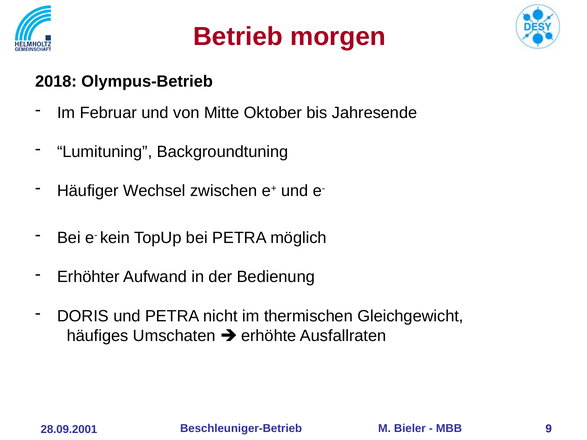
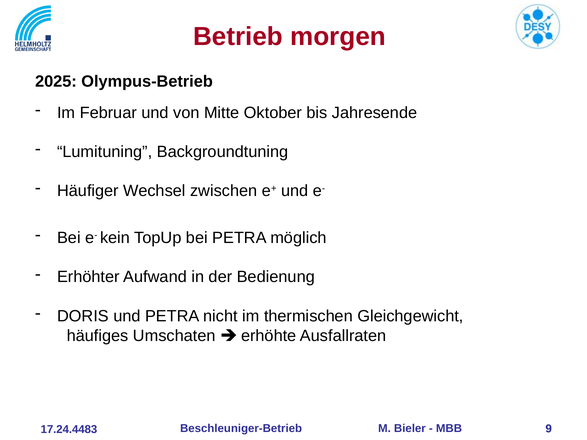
2018: 2018 -> 2025 (56, 81)
28.09.2001: 28.09.2001 -> 17.24.4483 (69, 430)
